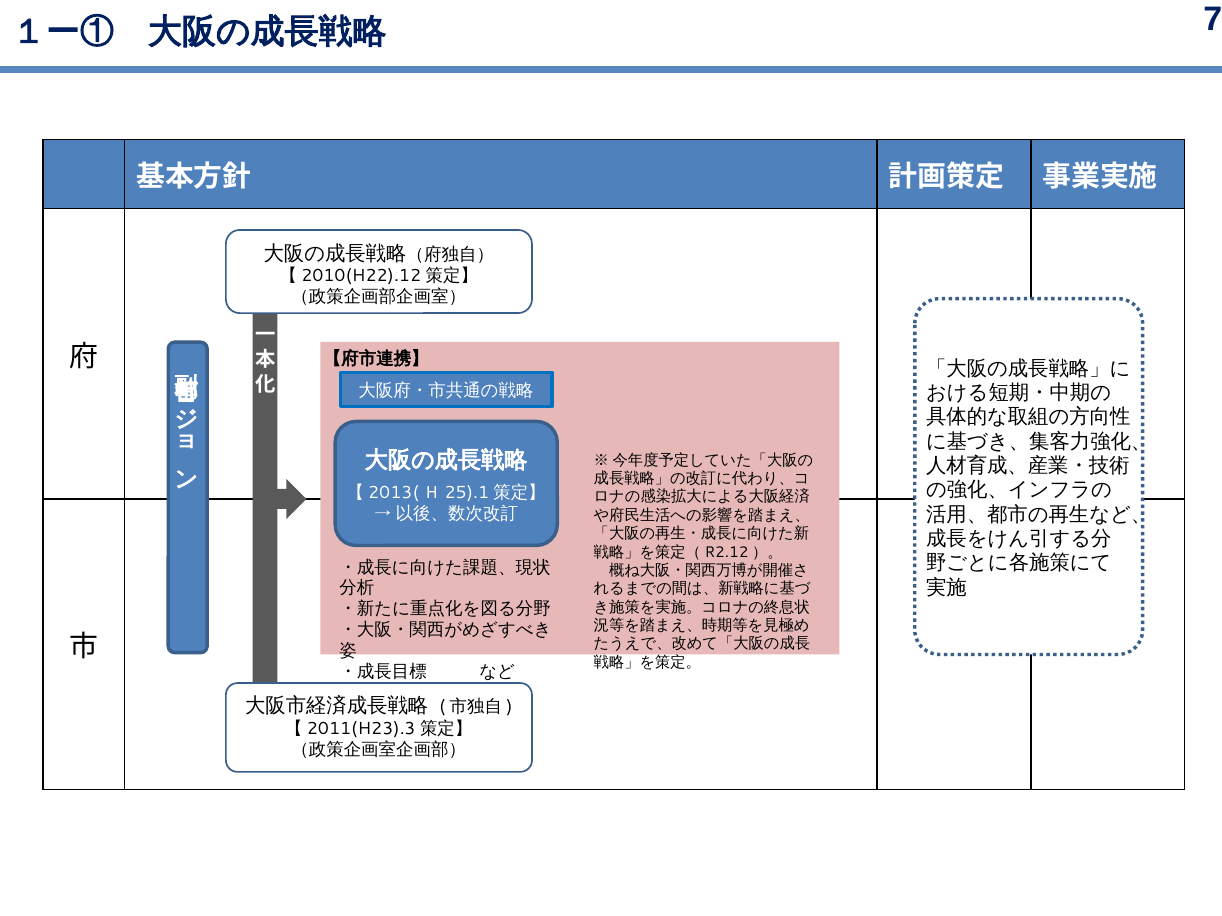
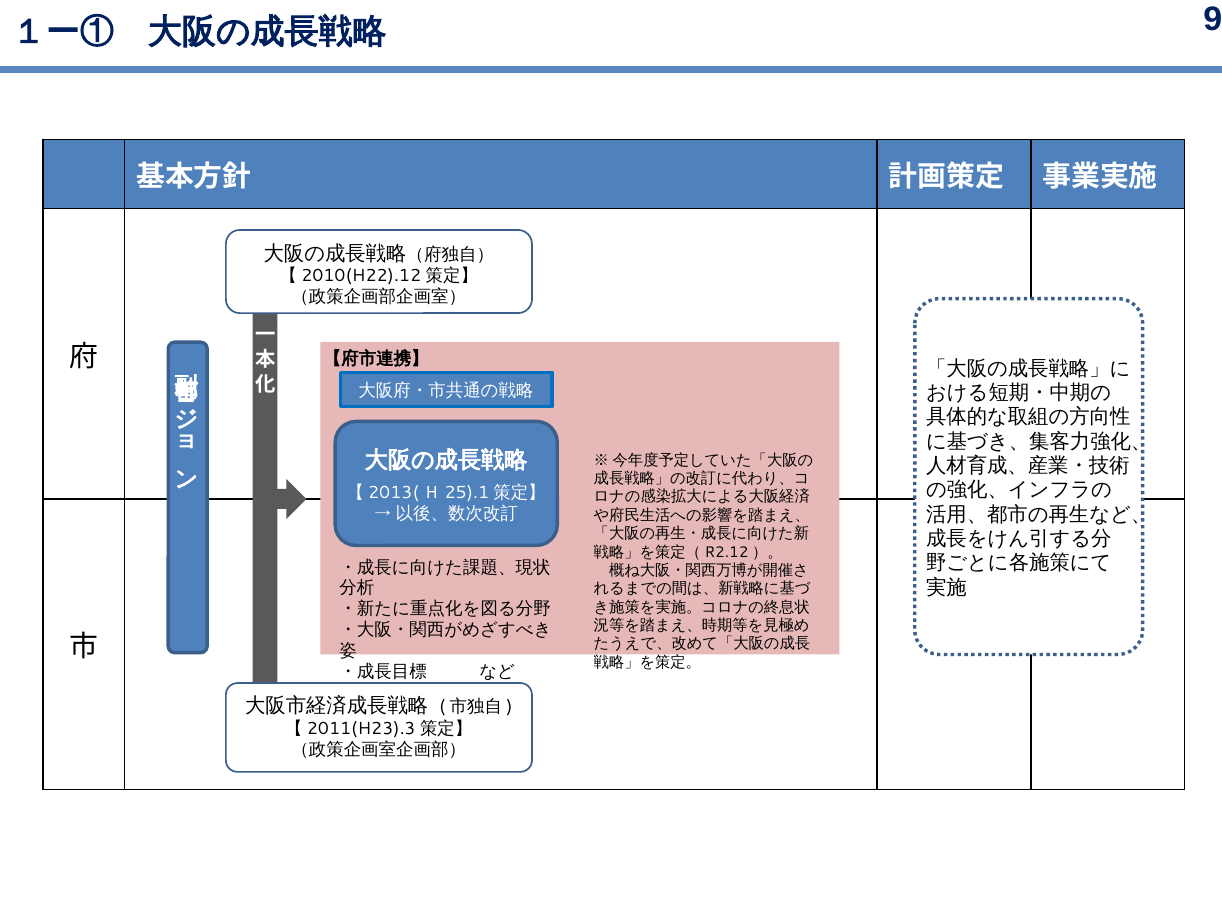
7: 7 -> 9 (1213, 20)
